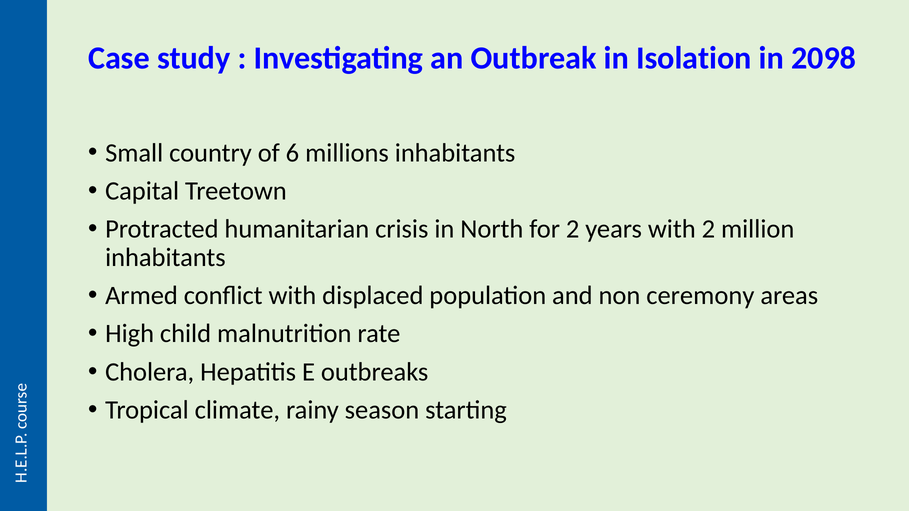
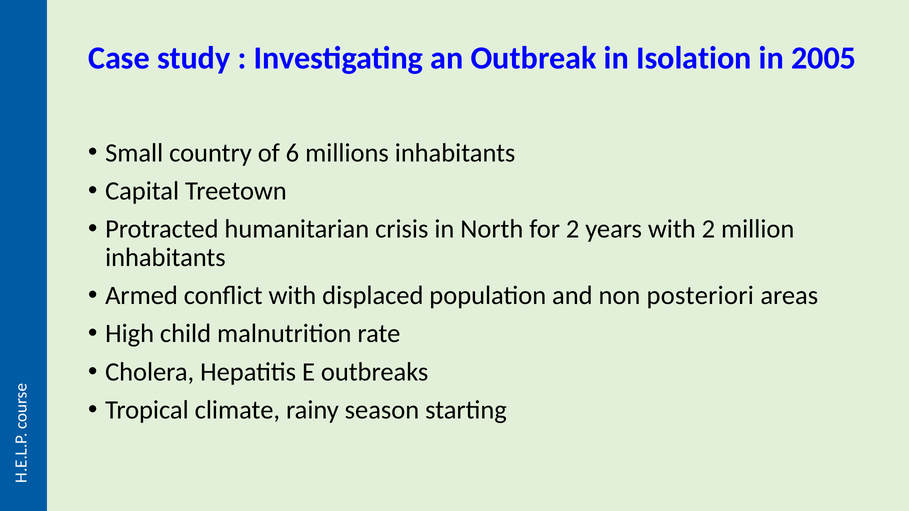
2098: 2098 -> 2005 (824, 58)
ceremony: ceremony -> posteriori (700, 296)
